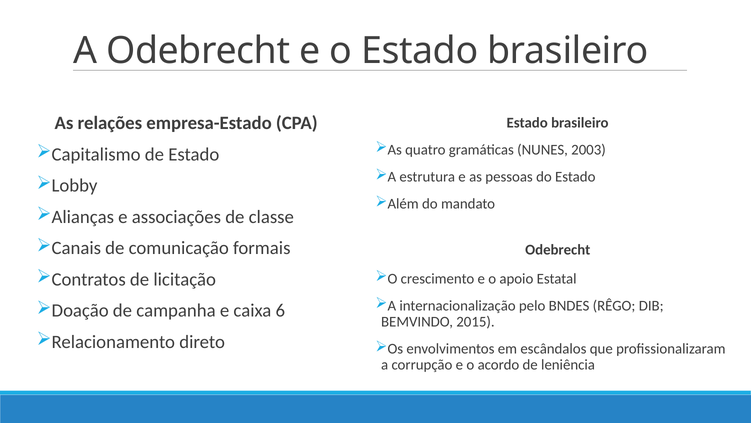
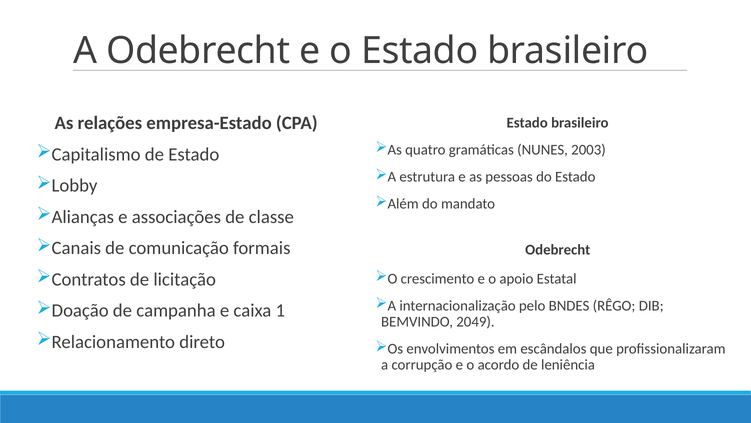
6: 6 -> 1 (280, 310)
2015: 2015 -> 2049 (476, 321)
